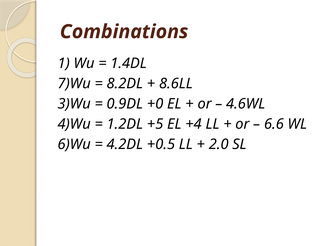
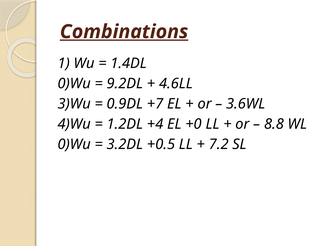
Combinations underline: none -> present (124, 32)
7)Wu: 7)Wu -> 0)Wu (74, 84)
8.2DL: 8.2DL -> 9.2DL (125, 84)
8.6LL: 8.6LL -> 4.6LL (176, 84)
+0: +0 -> +7 (155, 104)
4.6WL: 4.6WL -> 3.6WL (246, 104)
+5: +5 -> +4 (155, 124)
+4: +4 -> +0 (194, 124)
6.6: 6.6 -> 8.8 (274, 124)
6)Wu: 6)Wu -> 0)Wu (74, 144)
4.2DL: 4.2DL -> 3.2DL (125, 144)
2.0: 2.0 -> 7.2 (219, 144)
